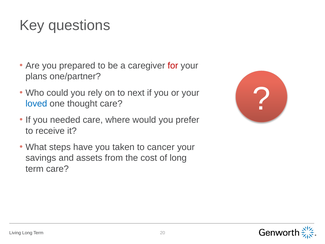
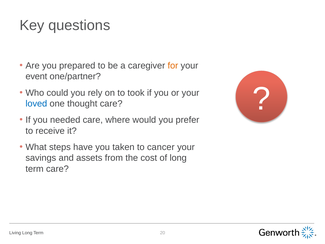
for colour: red -> orange (173, 66)
plans: plans -> event (36, 76)
next: next -> took (136, 93)
